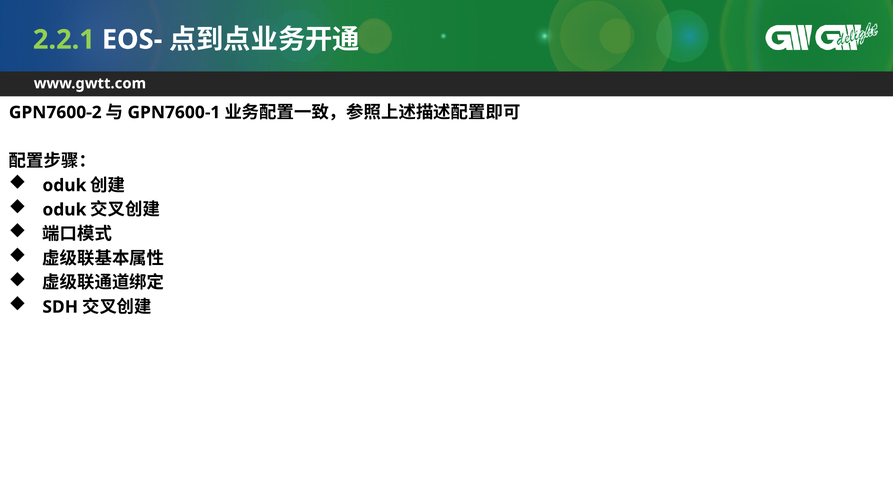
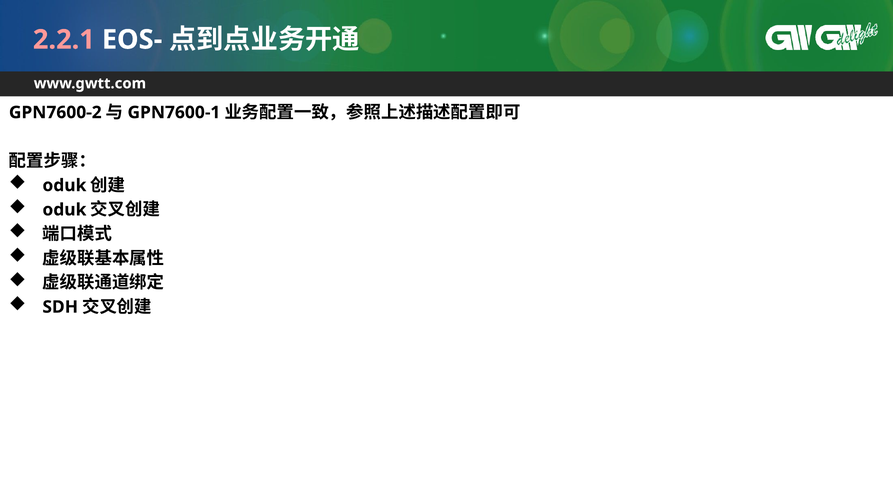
2.2.1 colour: light green -> pink (64, 40)
